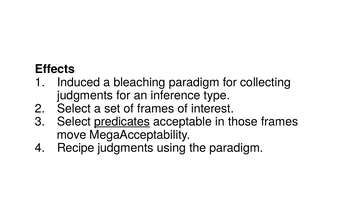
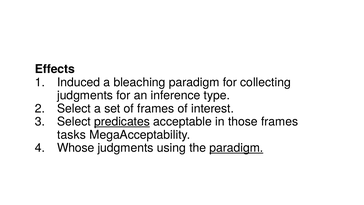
move: move -> tasks (72, 135)
Recipe: Recipe -> Whose (76, 148)
paradigm underline: none -> present (236, 148)
